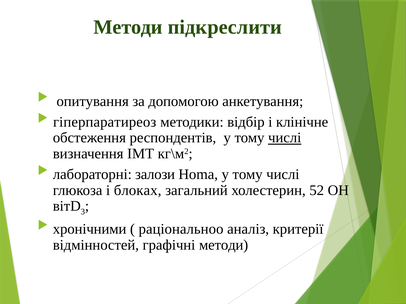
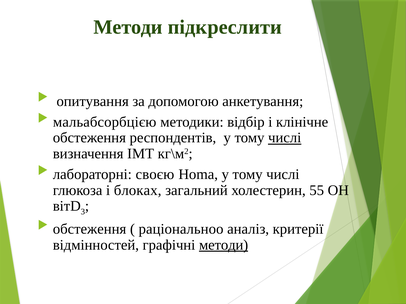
гіперпаратиреоз: гіперпаратиреоз -> мальабсорбцією (105, 122)
залози: залози -> своєю (155, 175)
52: 52 -> 55 (317, 191)
хронічними: хронічними -> обстеження (90, 229)
методи underline: none -> present (224, 245)
